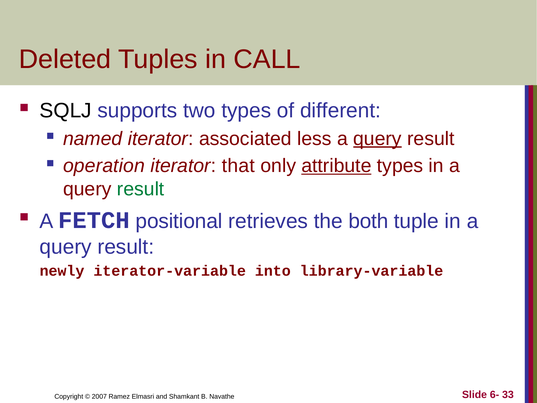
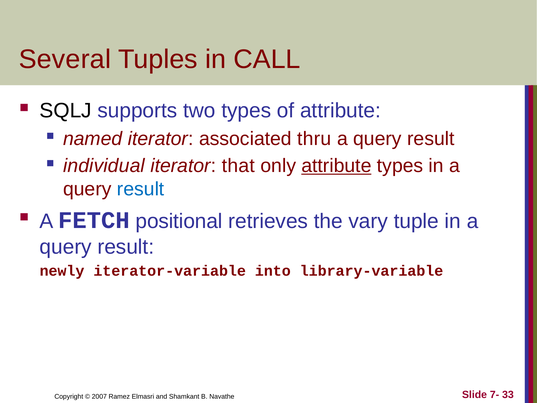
Deleted: Deleted -> Several (65, 59)
of different: different -> attribute (341, 111)
less: less -> thru (314, 139)
query underline: present -> none (377, 139)
operation: operation -> individual (104, 166)
result colour: green -> blue (141, 189)
both: both -> vary (368, 221)
6-: 6- -> 7- (495, 395)
